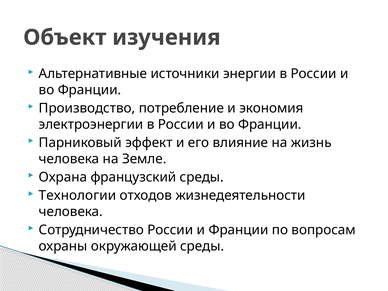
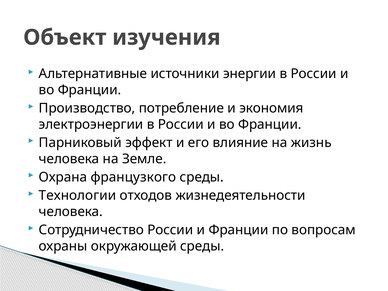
французский: французский -> французкого (133, 177)
